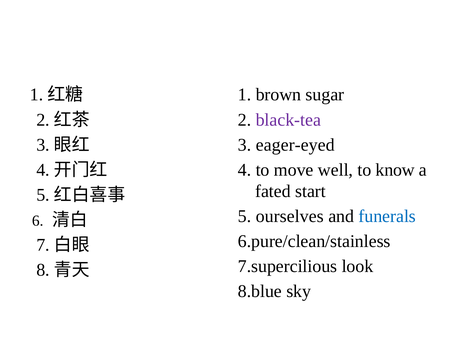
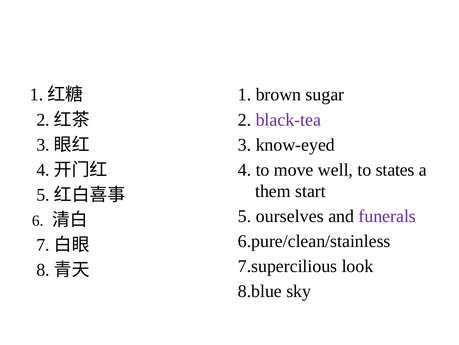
eager-eyed: eager-eyed -> know-eyed (295, 144)
know: know -> states (395, 169)
fated: fated -> them (273, 191)
funerals colour: blue -> purple (387, 216)
